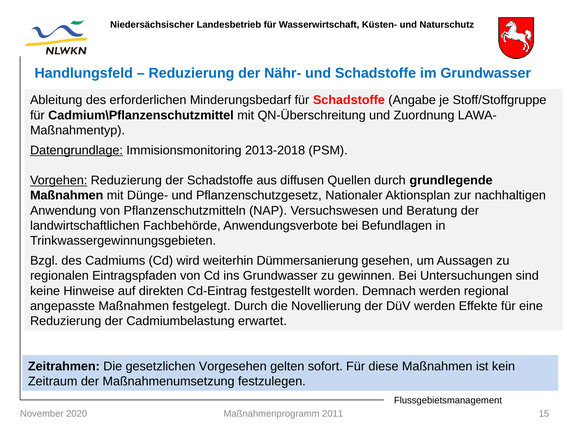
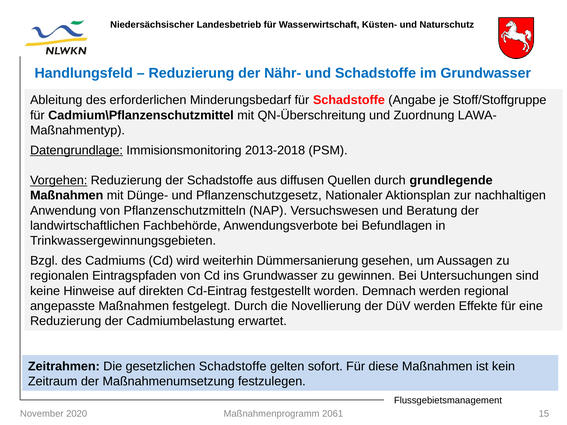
gesetzlichen Vorgesehen: Vorgesehen -> Schadstoffe (233, 366)
2011: 2011 -> 2061 (333, 414)
